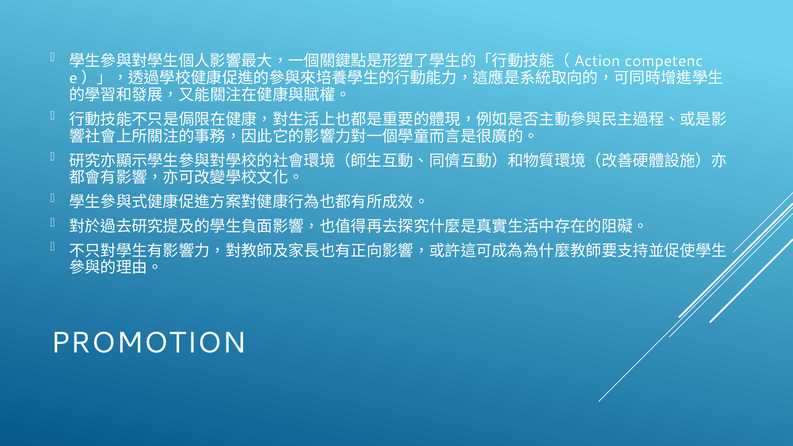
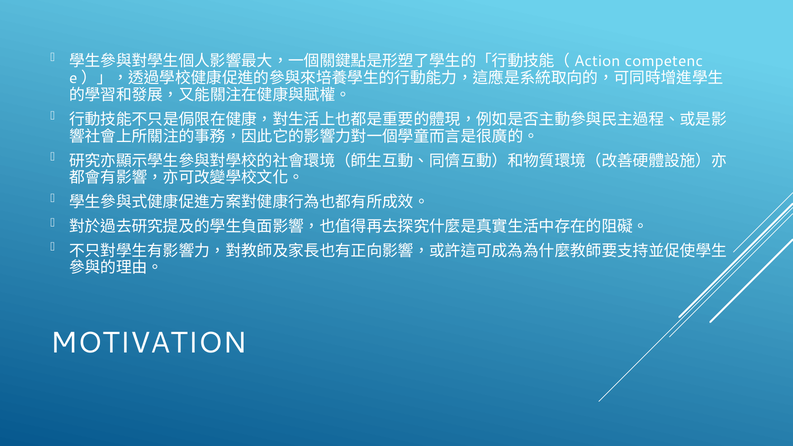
PROMOTION: PROMOTION -> MOTIVATION (149, 343)
